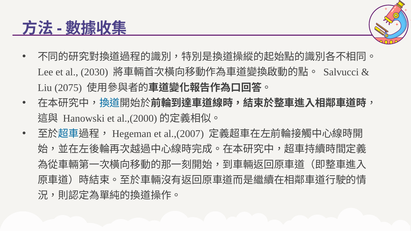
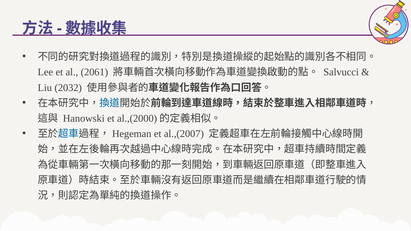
2030: 2030 -> 2061 (94, 72)
2075: 2075 -> 2032 (68, 88)
